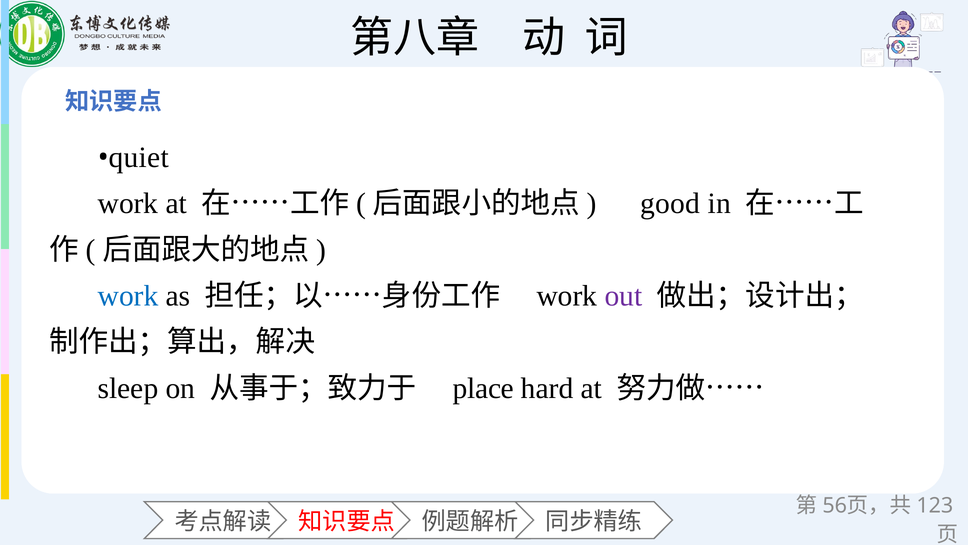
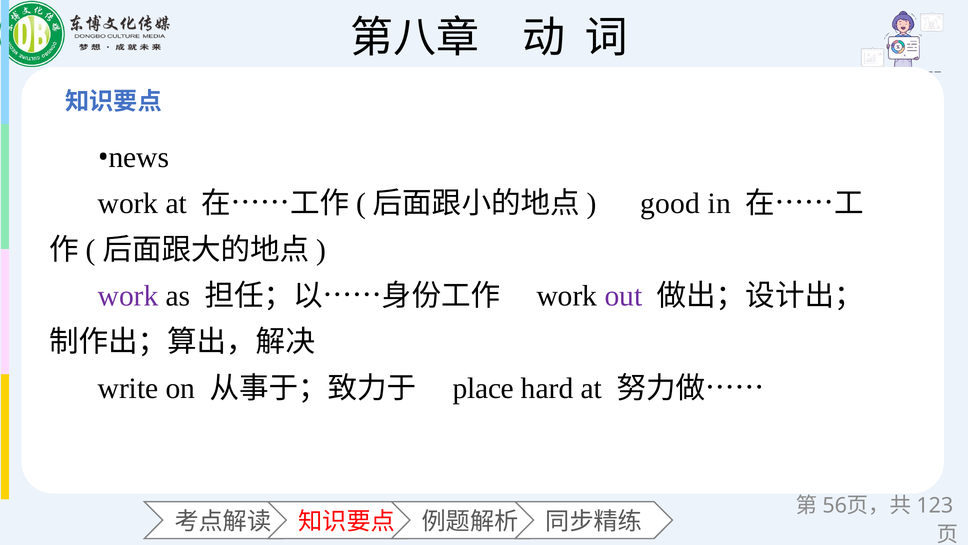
quiet: quiet -> news (139, 157)
work colour: blue -> purple (128, 296)
sleep: sleep -> write (128, 388)
